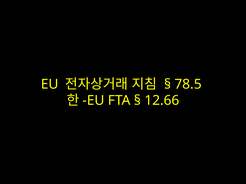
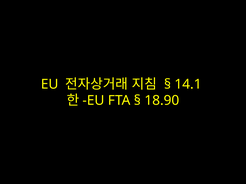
78.5: 78.5 -> 14.1 (188, 84)
12.66: 12.66 -> 18.90 (162, 101)
